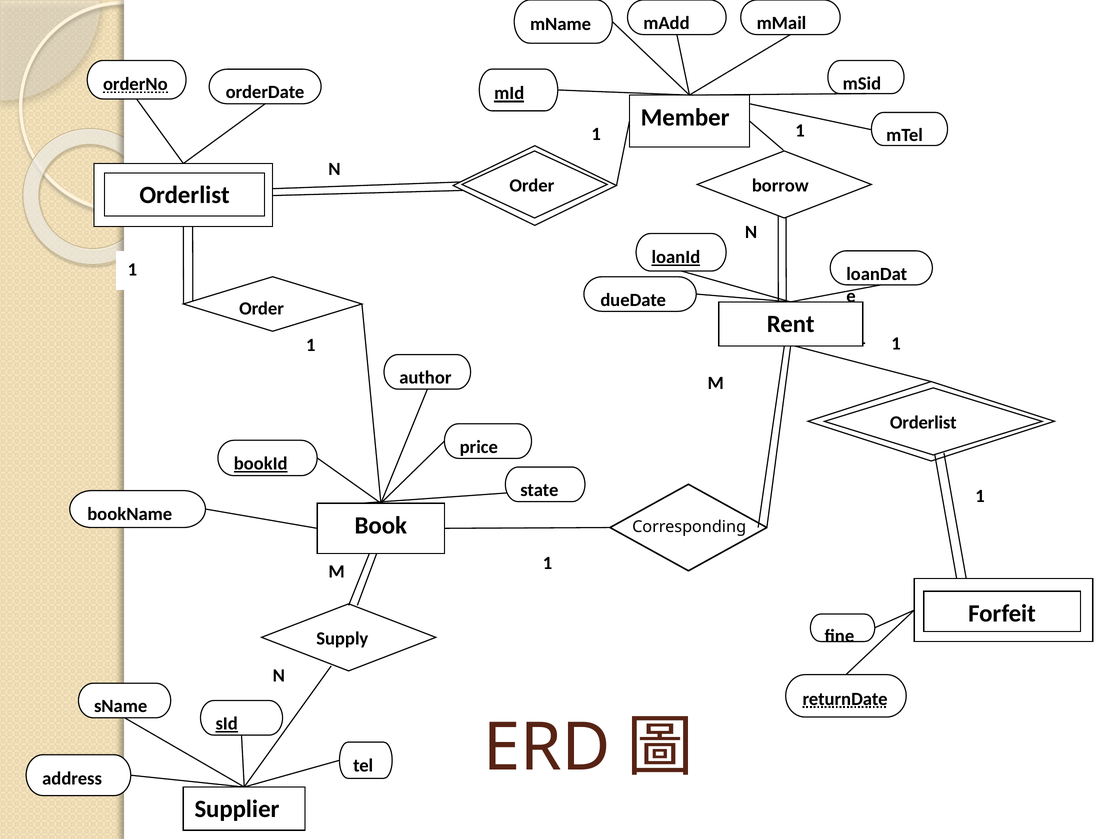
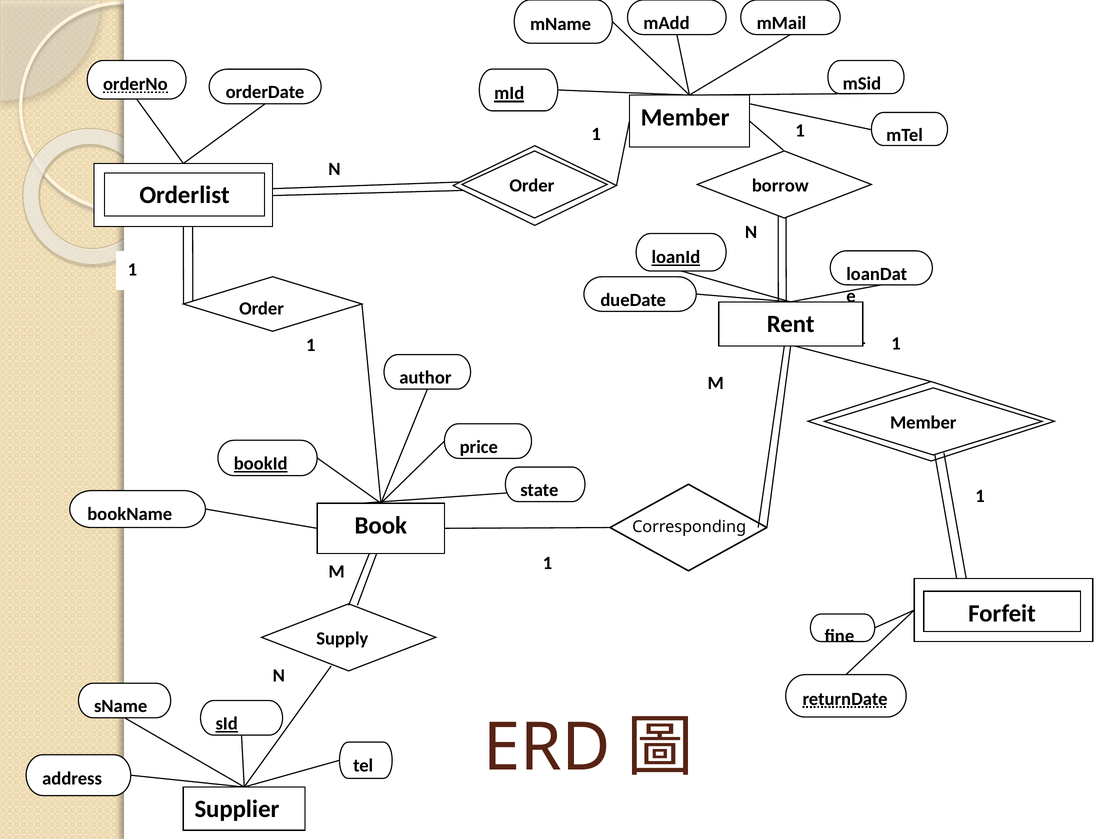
Orderlist: Orderlist -> Member (923, 423)
